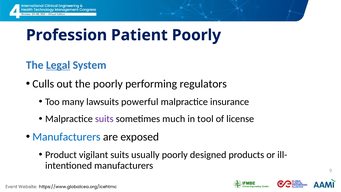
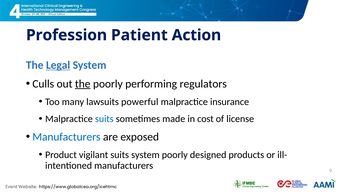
Patient Poorly: Poorly -> Action (196, 35)
the underline: none -> present (83, 84)
suits colour: purple -> blue (104, 119)
much: much -> made (174, 119)
tool: tool -> cost (205, 119)
suits usually: usually -> system (145, 155)
